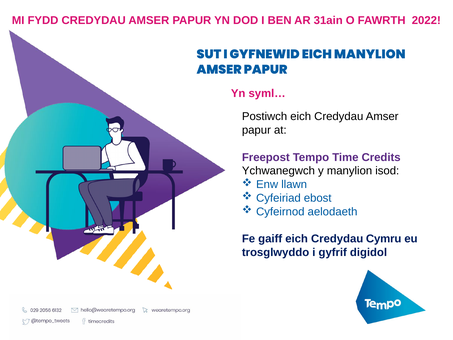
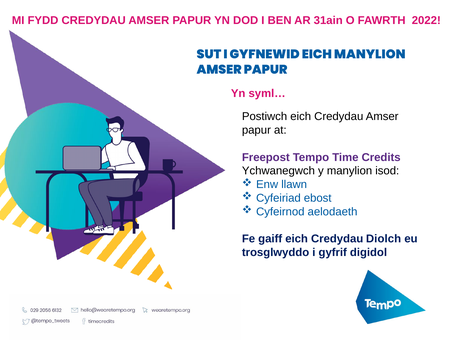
Cymru: Cymru -> Diolch (384, 239)
